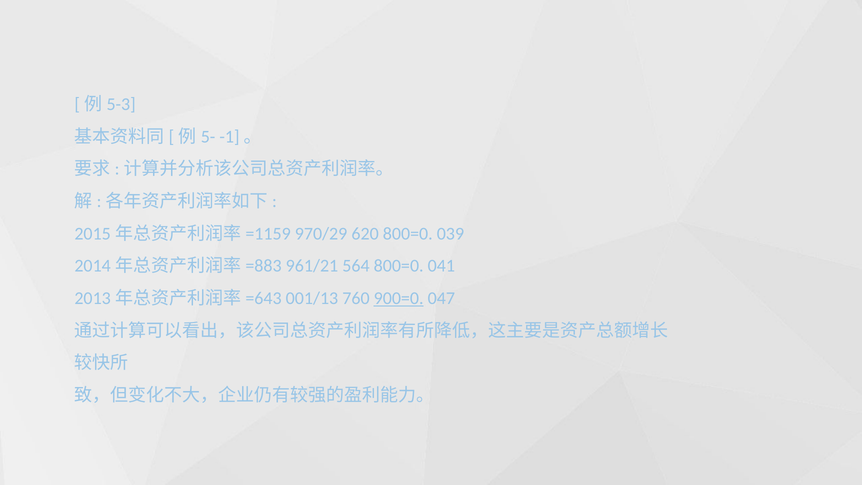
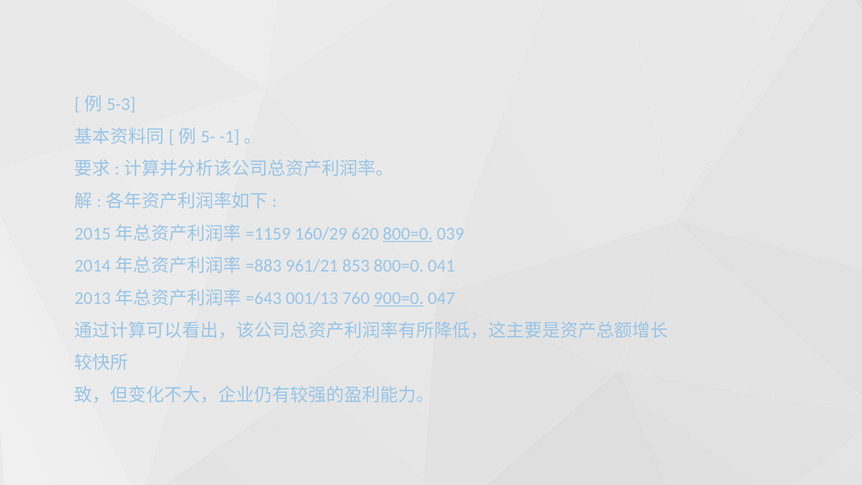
970/29: 970/29 -> 160/29 (321, 234)
800=0 underline: none -> present (408, 234)
564: 564 -> 853 (356, 266)
